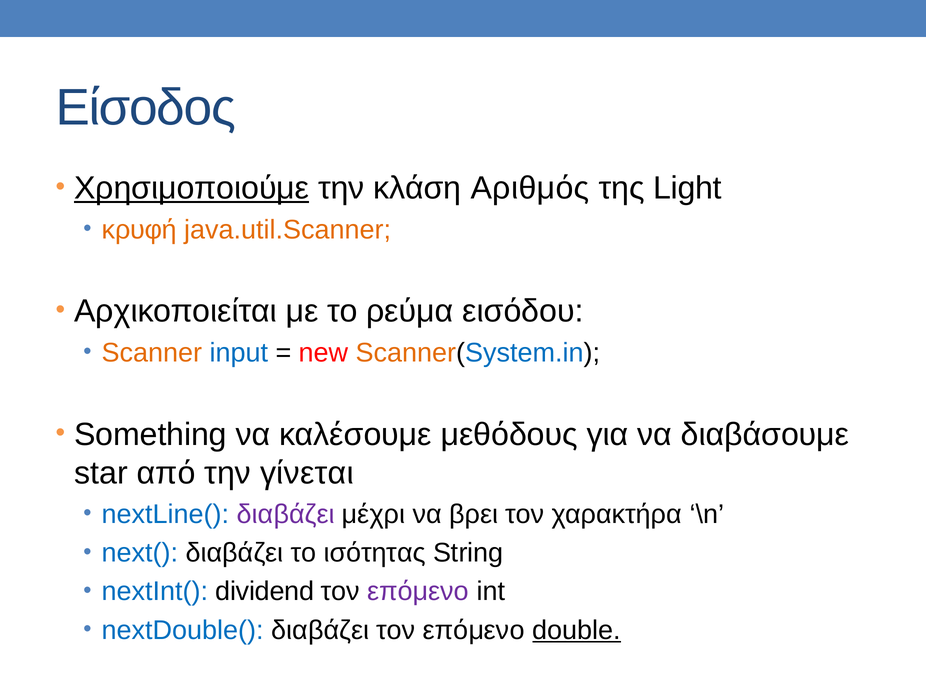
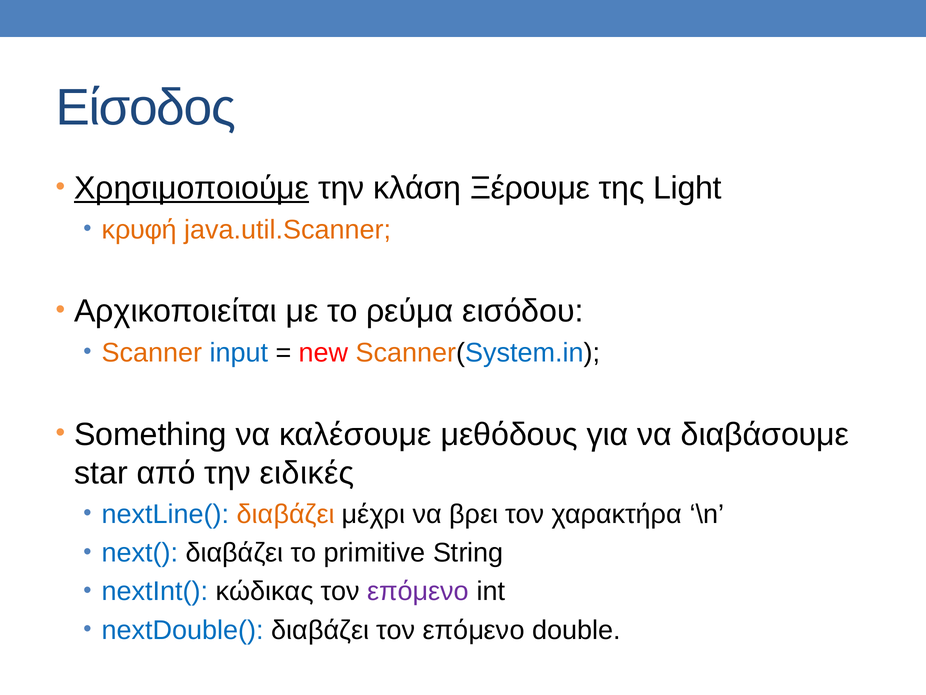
Αριθμός: Αριθμός -> Ξέρουμε (530, 188)
γίνεται: γίνεται -> ειδικές (307, 473)
διαβάζει colour: purple -> orange (286, 514)
ισότητας: ισότητας -> primitive (374, 553)
dividend: dividend -> κώδικας (265, 591)
double underline: present -> none (577, 630)
